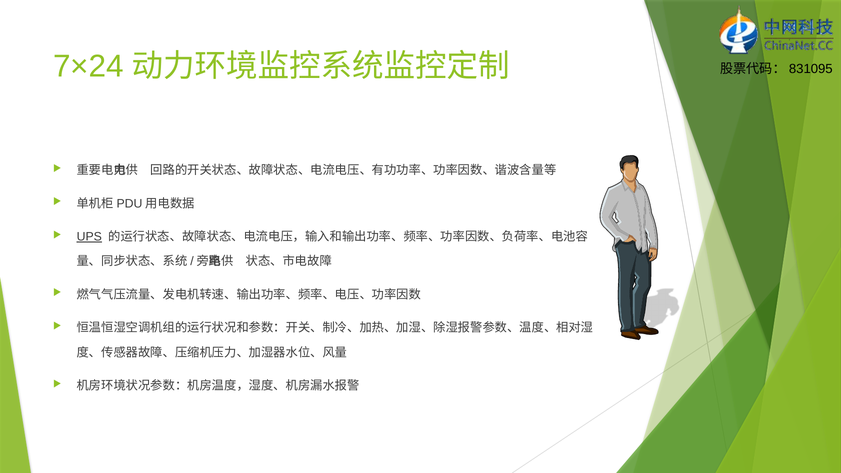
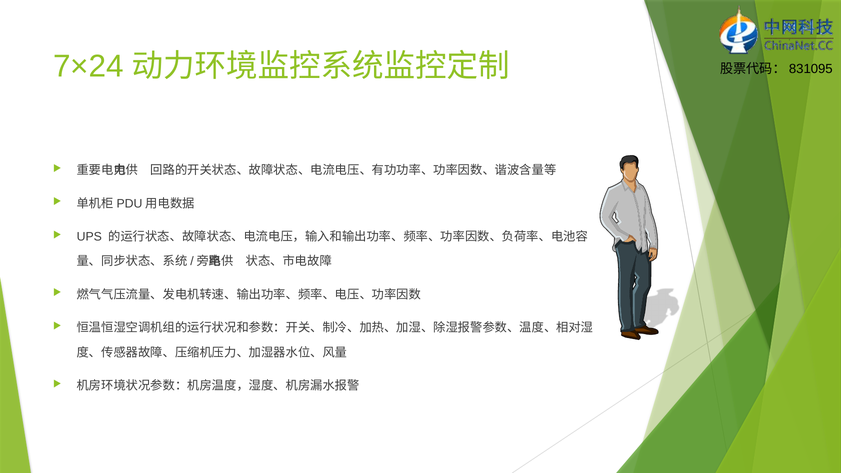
UPS underline: present -> none (89, 237)
